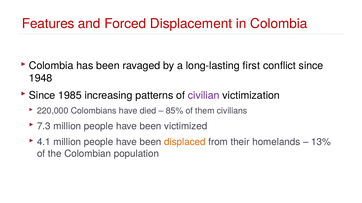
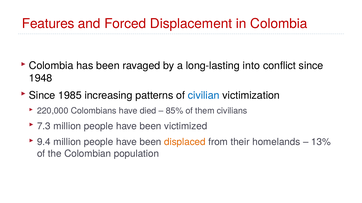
first: first -> into (251, 66)
civilian colour: purple -> blue (204, 96)
4.1: 4.1 -> 9.4 (44, 142)
